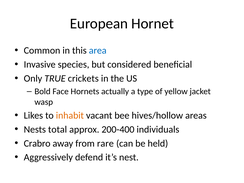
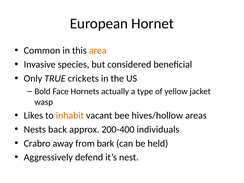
area colour: blue -> orange (98, 51)
total: total -> back (58, 129)
rare: rare -> bark (105, 143)
